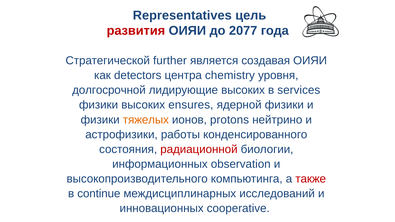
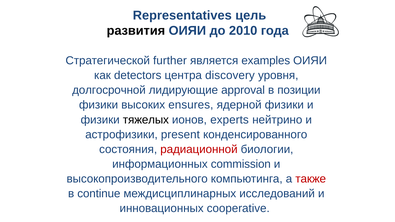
развития colour: red -> black (136, 31)
2077: 2077 -> 2010 (243, 31)
создавая: создавая -> examples (266, 61)
chemistry: chemistry -> discovery (230, 75)
лидирующие высоких: высоких -> approval (243, 90)
services: services -> позиции (299, 90)
тяжелых colour: orange -> black (146, 120)
protons: protons -> experts (230, 120)
работы: работы -> present (180, 135)
observation: observation -> commission (241, 164)
